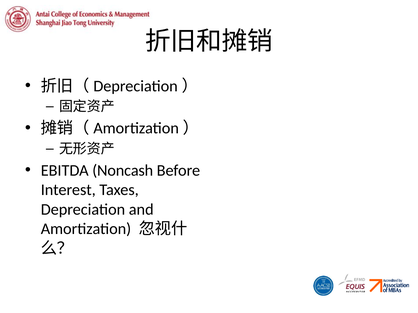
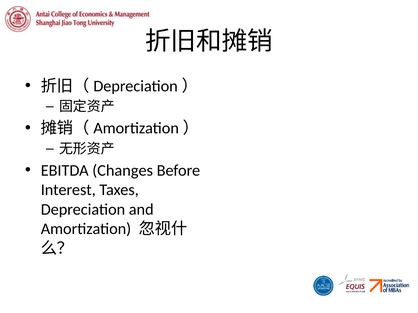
Noncash: Noncash -> Changes (123, 171)
